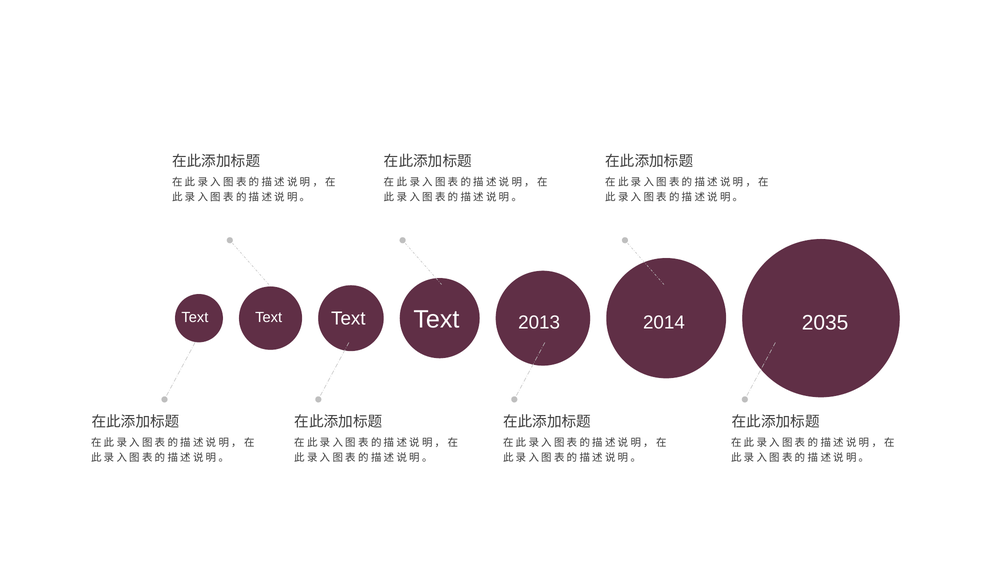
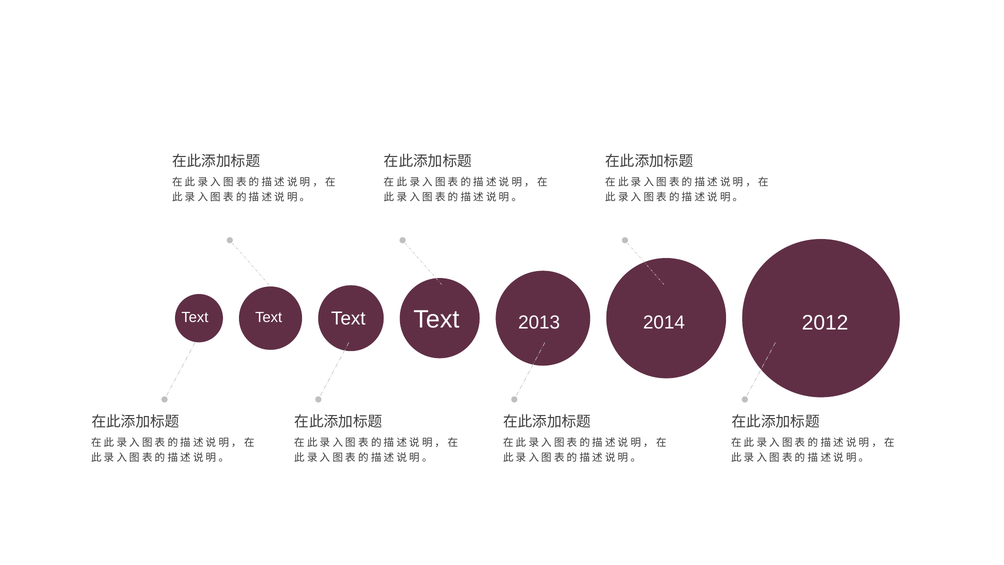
2035: 2035 -> 2012 (825, 323)
